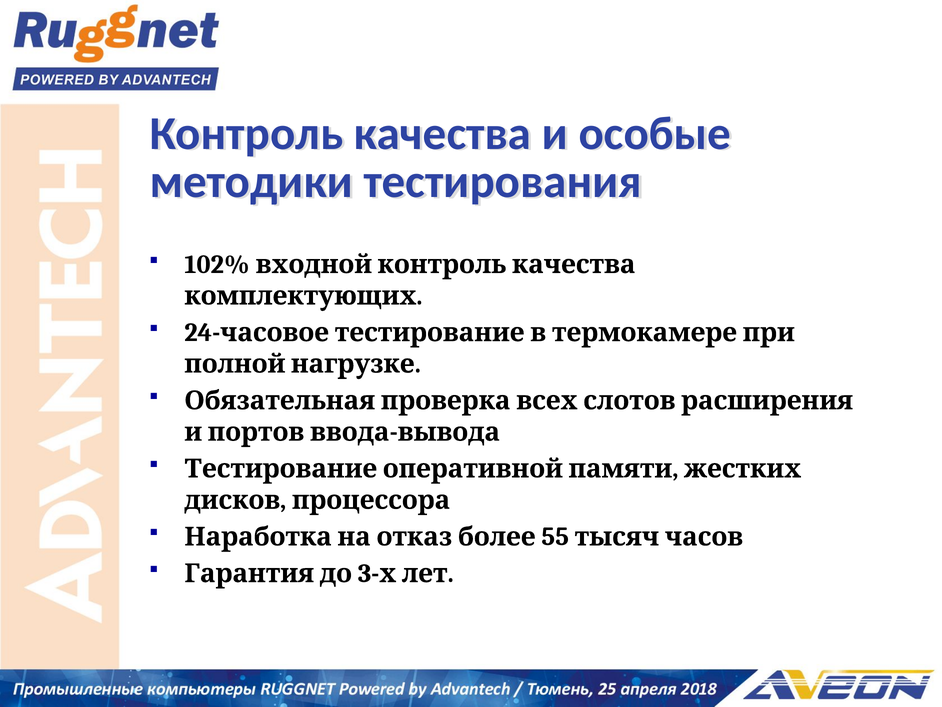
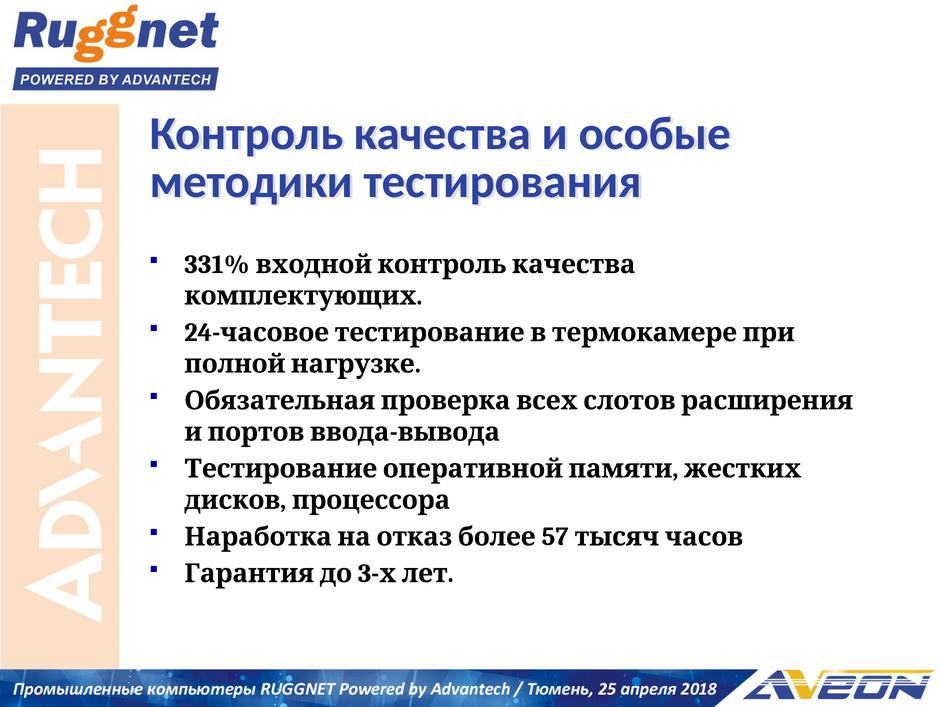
102%: 102% -> 331% (217, 264)
55: 55 -> 57 (555, 536)
